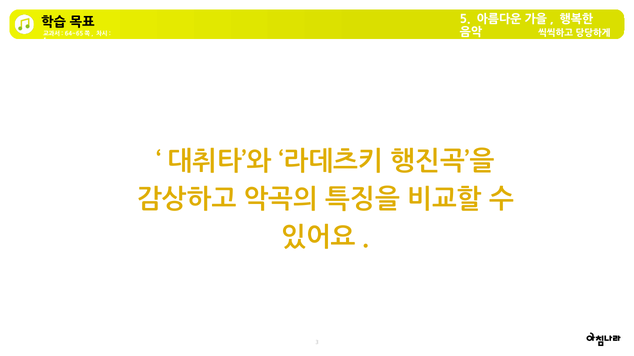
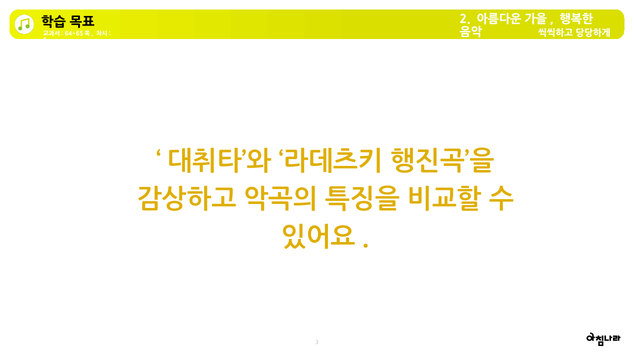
5: 5 -> 2 (465, 19)
